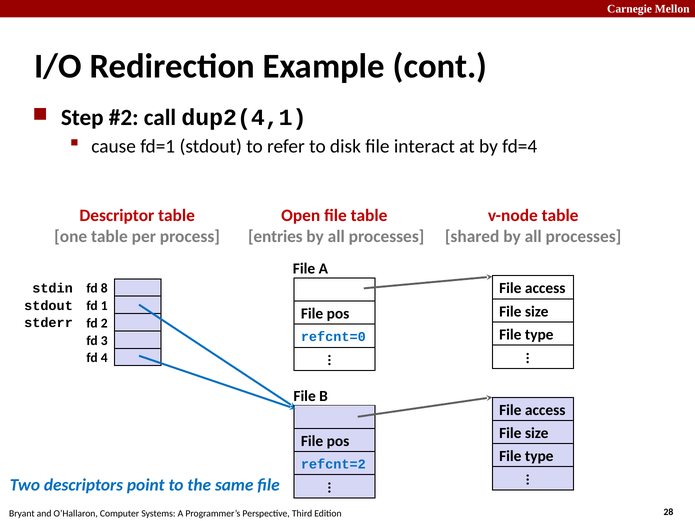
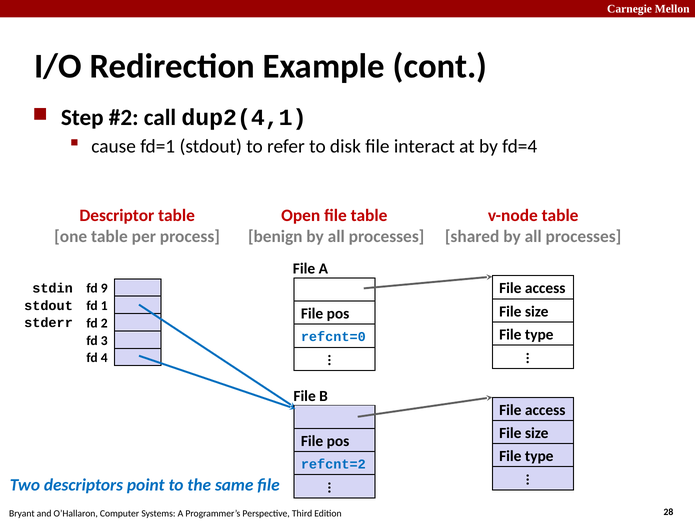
entries: entries -> benign (275, 237)
8: 8 -> 9 (104, 289)
